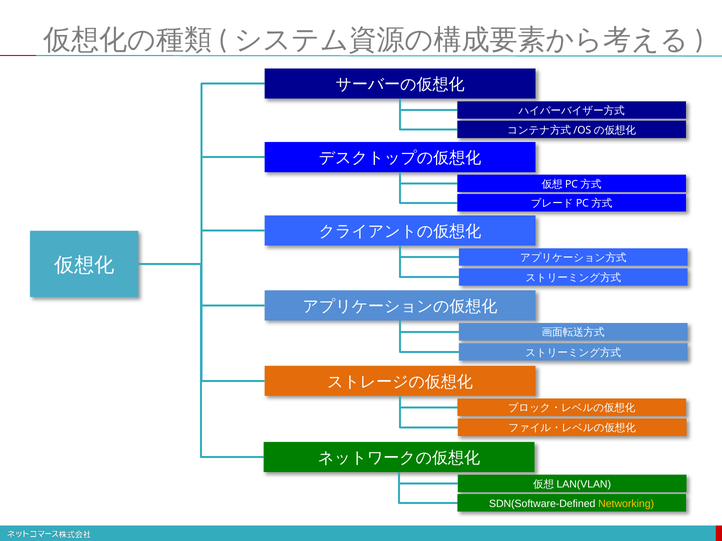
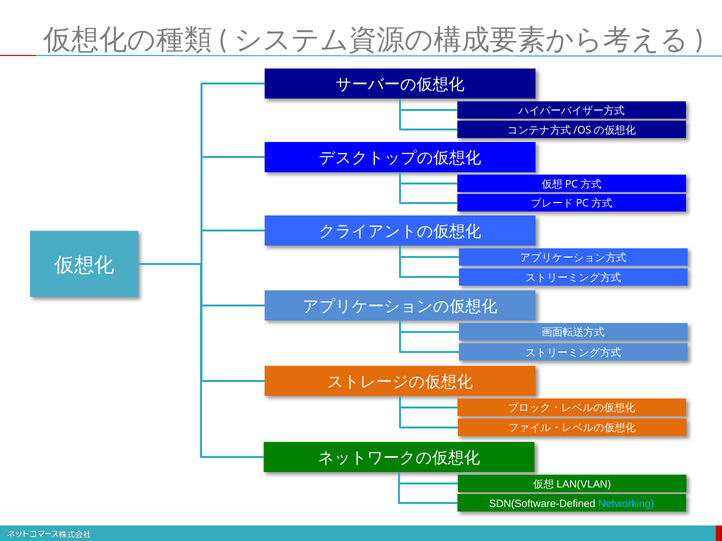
Networking colour: yellow -> light blue (626, 504)
